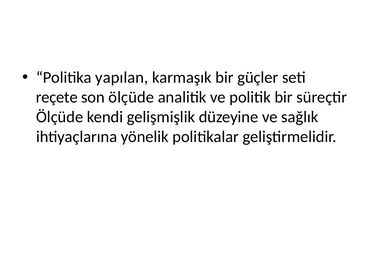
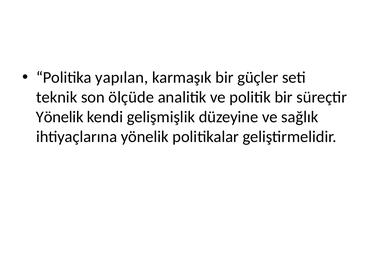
reçete: reçete -> teknik (57, 97)
Ölçüde: Ölçüde -> Yönelik (60, 117)
